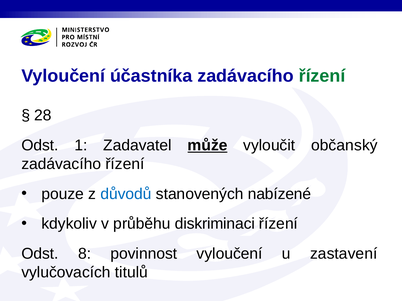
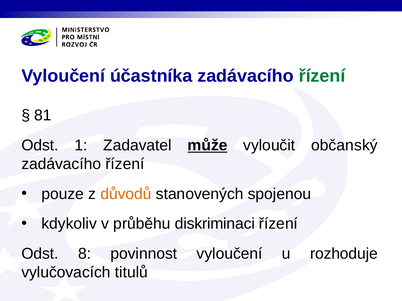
28: 28 -> 81 (43, 116)
důvodů colour: blue -> orange (126, 194)
nabízené: nabízené -> spojenou (279, 194)
zastavení: zastavení -> rozhoduje (344, 254)
